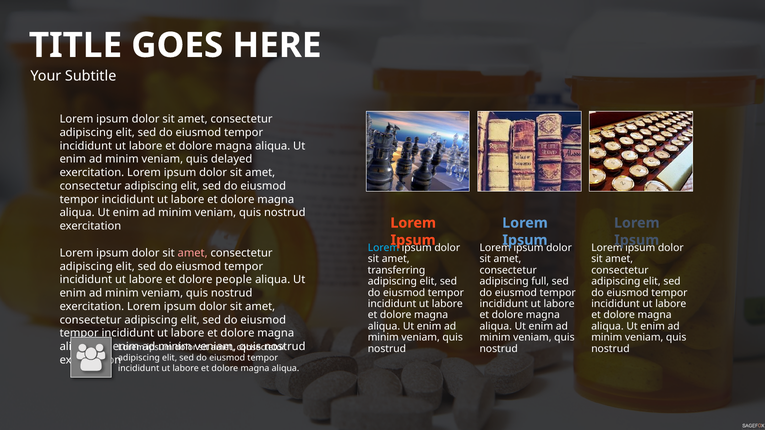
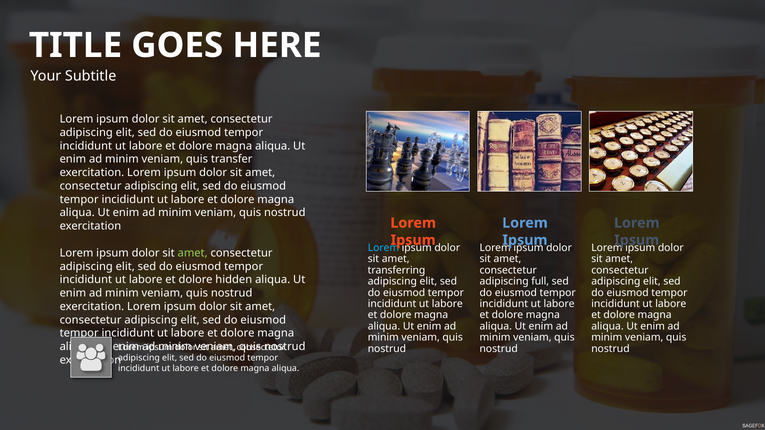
delayed: delayed -> transfer (232, 159)
amet colour: pink -> light green (193, 253)
people: people -> hidden (234, 280)
